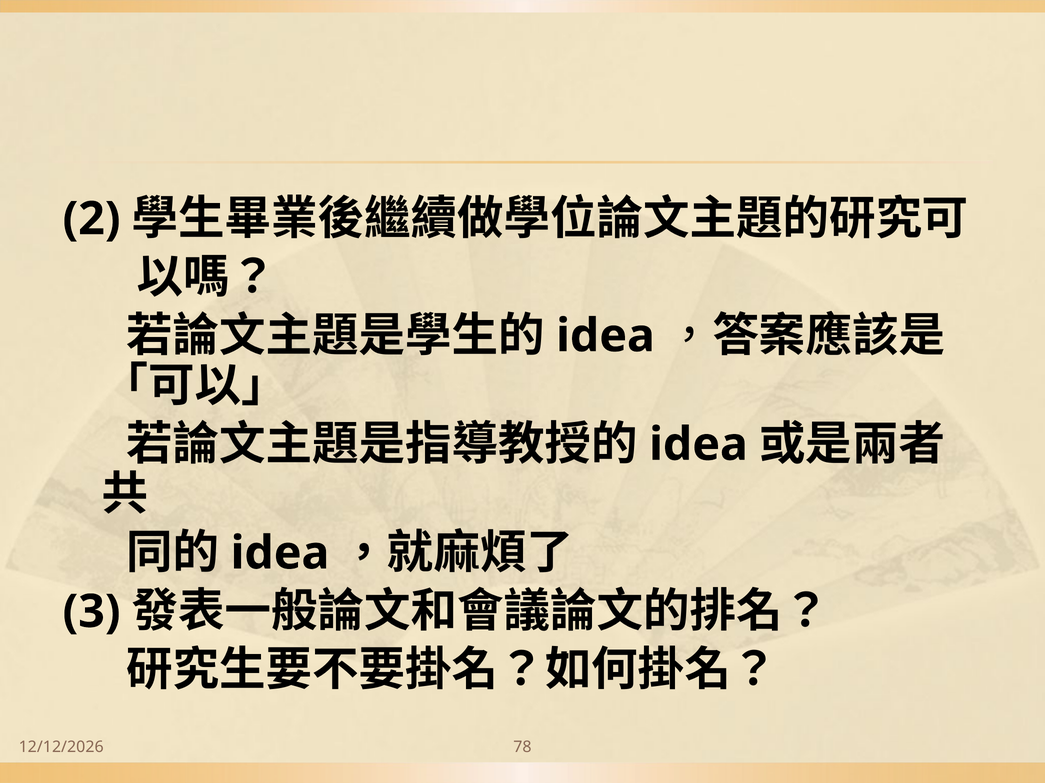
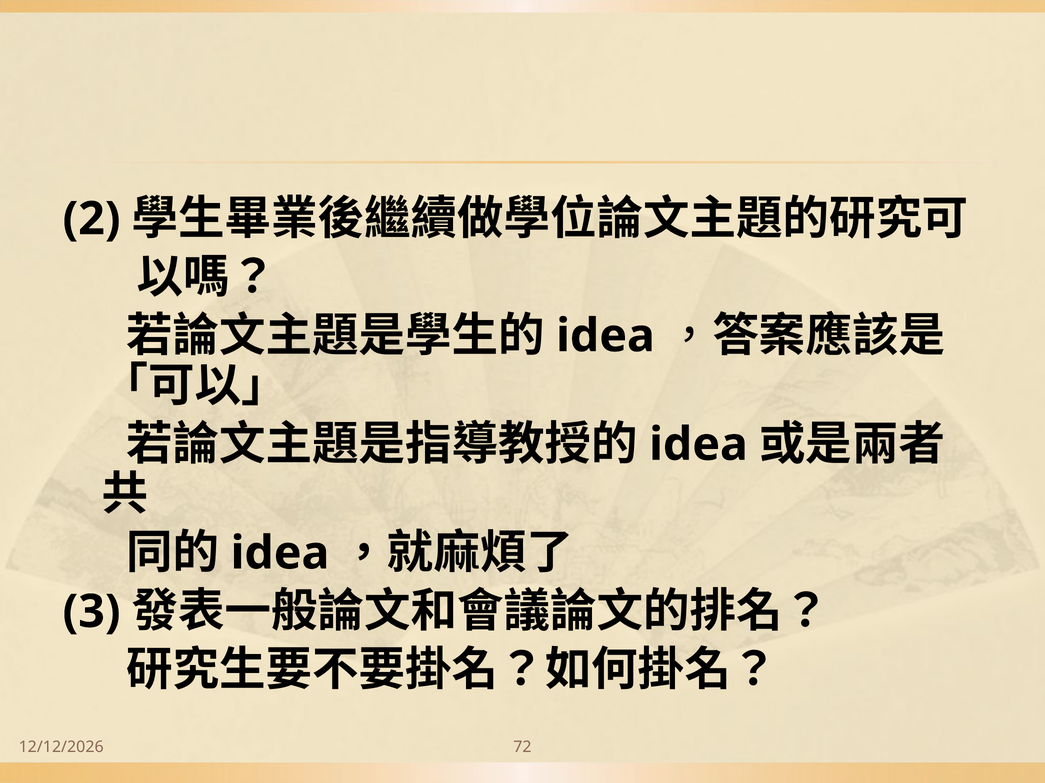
78: 78 -> 72 (522, 747)
